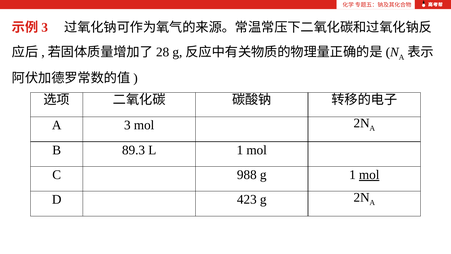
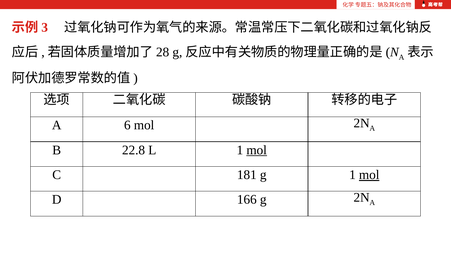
A 3: 3 -> 6 (127, 125)
89.3: 89.3 -> 22.8 (134, 150)
mol underline: none -> present (257, 150)
988: 988 -> 181 (247, 175)
423: 423 -> 166 (247, 199)
